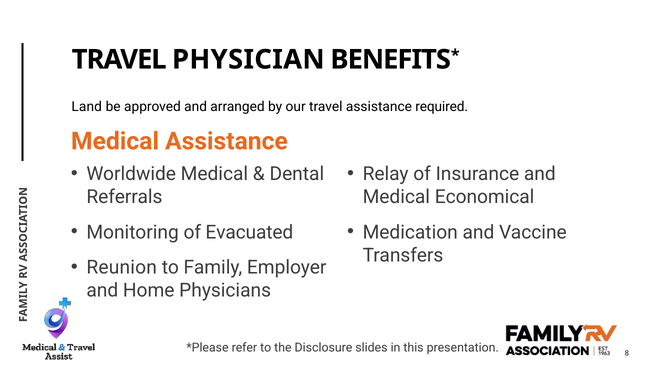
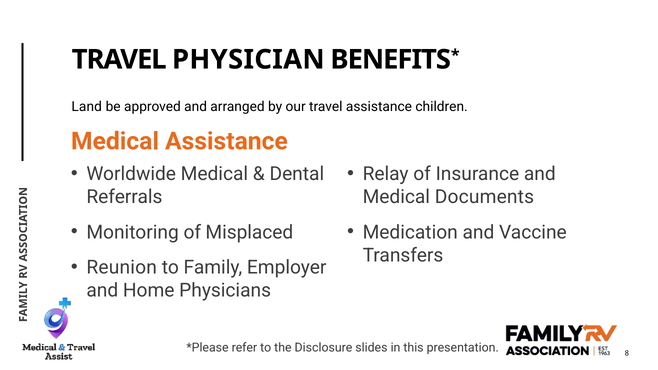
required: required -> children (442, 107)
Economical: Economical -> Documents (484, 197)
Evacuated: Evacuated -> Misplaced (249, 232)
